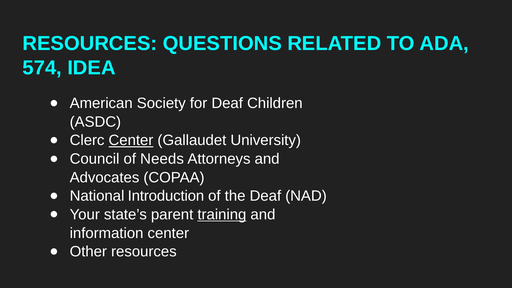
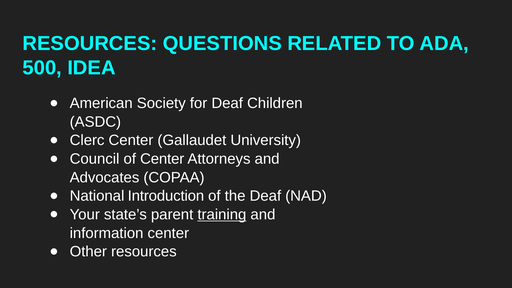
574: 574 -> 500 (42, 68)
Center underline: present -> none (131, 140)
of Needs: Needs -> Center (162, 159)
